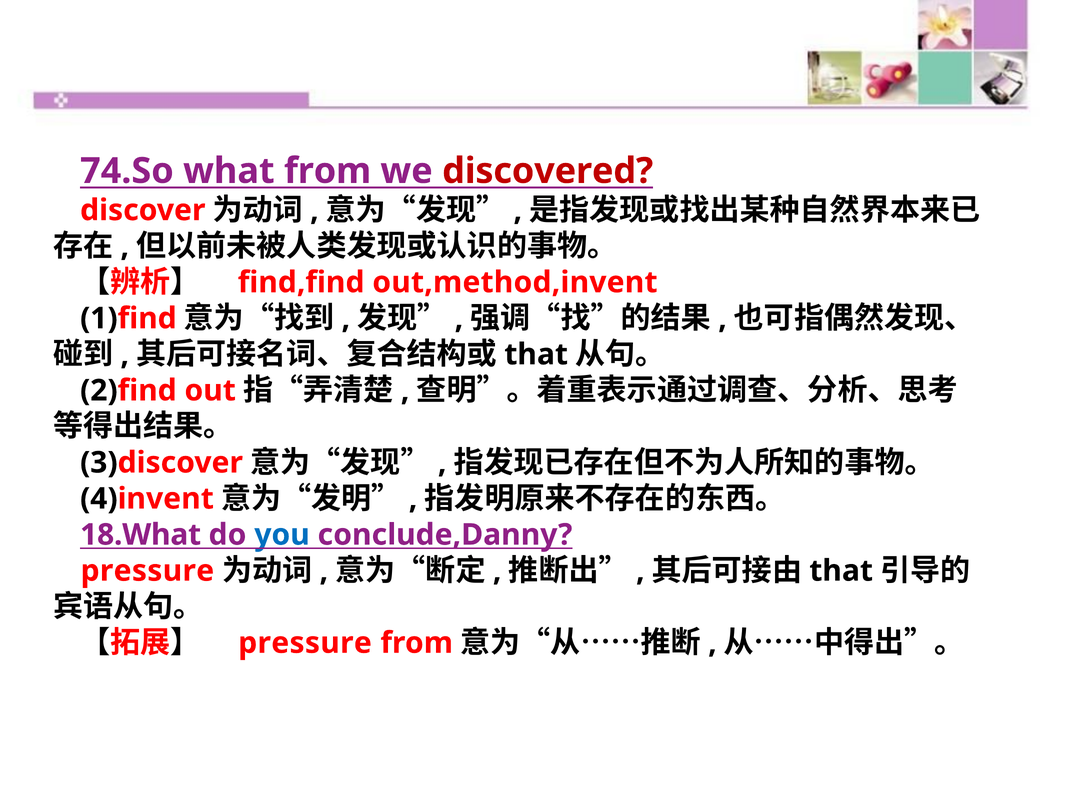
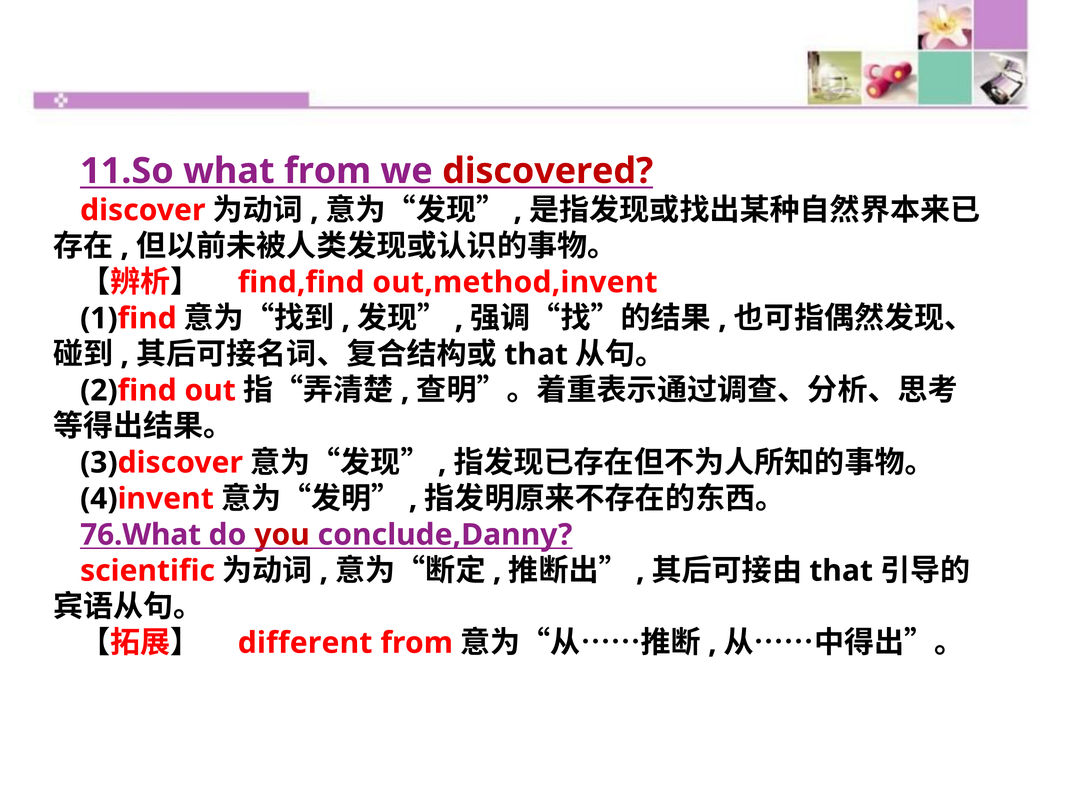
74.So: 74.So -> 11.So (127, 171)
18.What: 18.What -> 76.What (141, 535)
you colour: blue -> red (282, 535)
pressure: pressure -> scientific (148, 571)
pressure: pressure -> different (305, 643)
